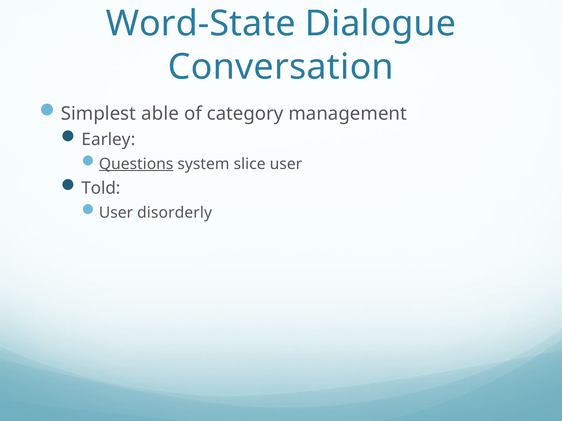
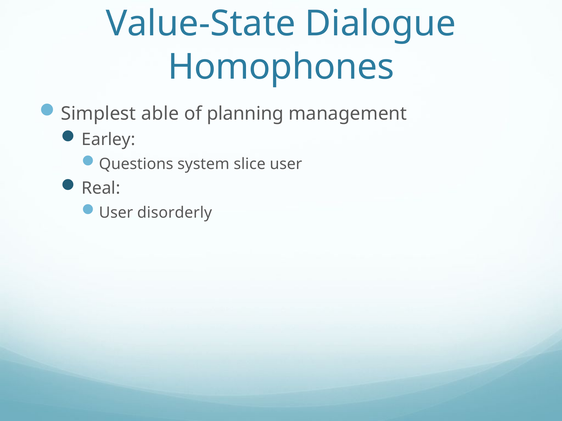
Word-State: Word-State -> Value-State (201, 24)
Conversation: Conversation -> Homophones (281, 67)
category: category -> planning (245, 114)
Questions underline: present -> none (136, 164)
Told: Told -> Real (101, 189)
